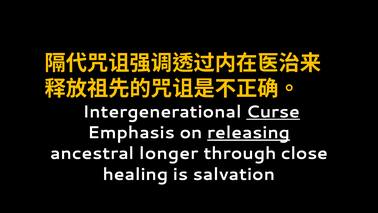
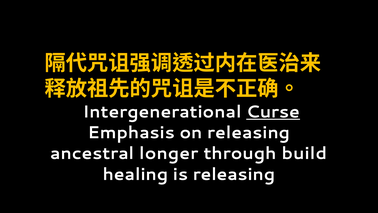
releasing underline: present -> none (249, 132)
close: close -> build (304, 153)
is salvation: salvation -> releasing (234, 174)
